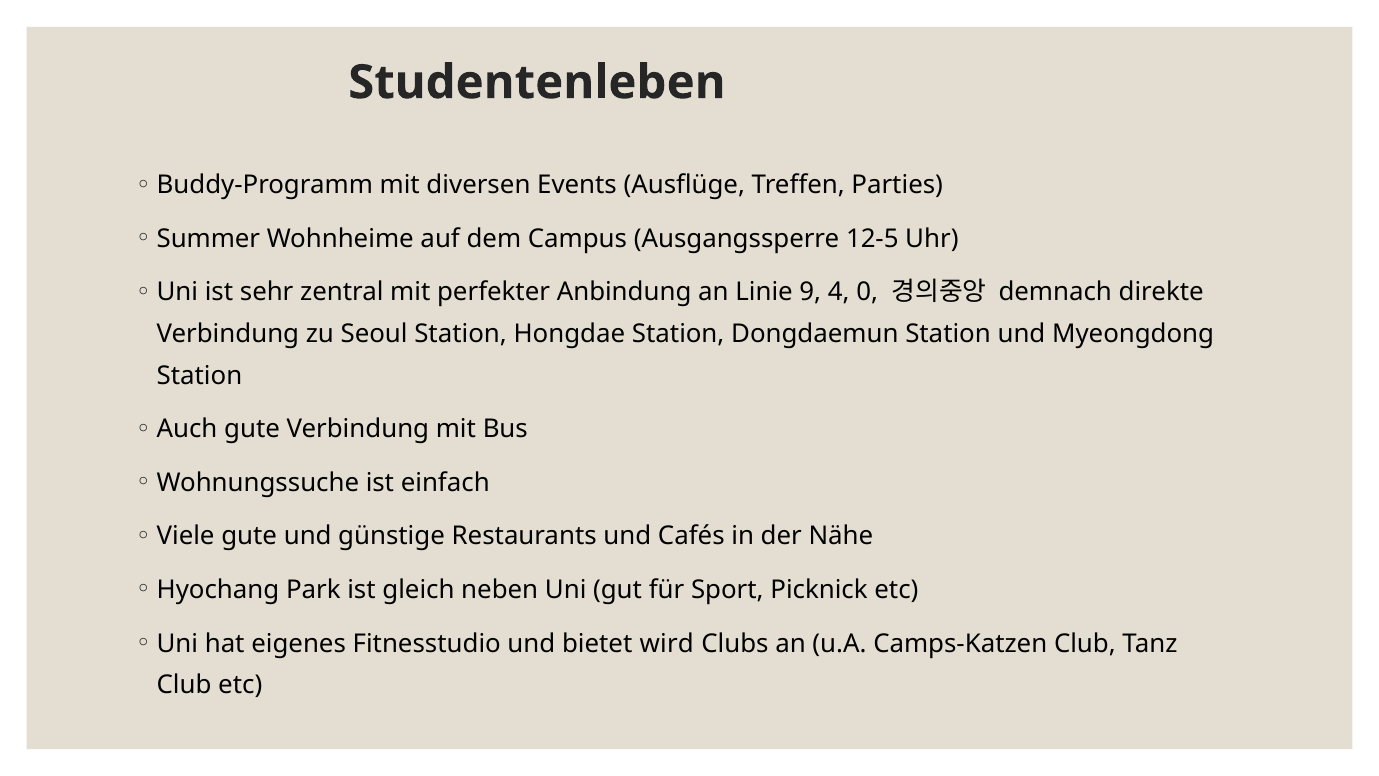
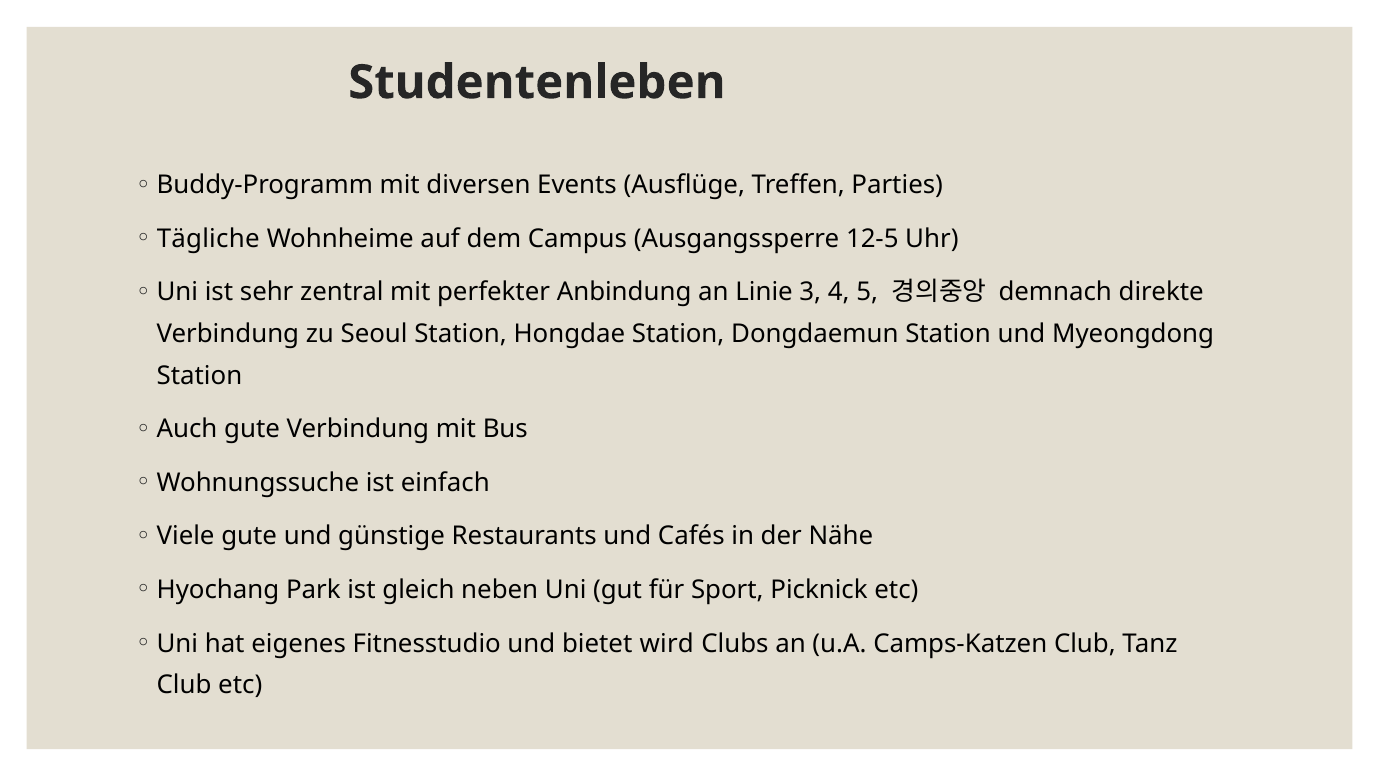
Summer: Summer -> Tägliche (208, 238)
9: 9 -> 3 (810, 292)
0: 0 -> 5 (867, 292)
